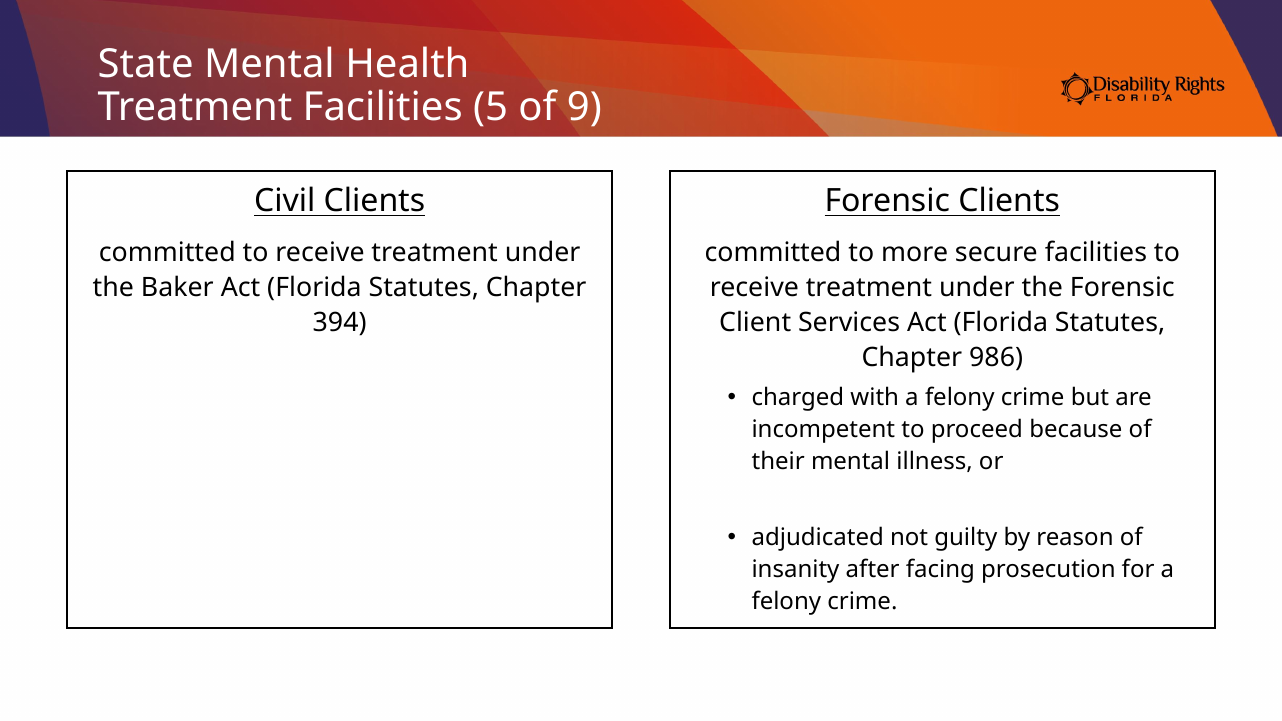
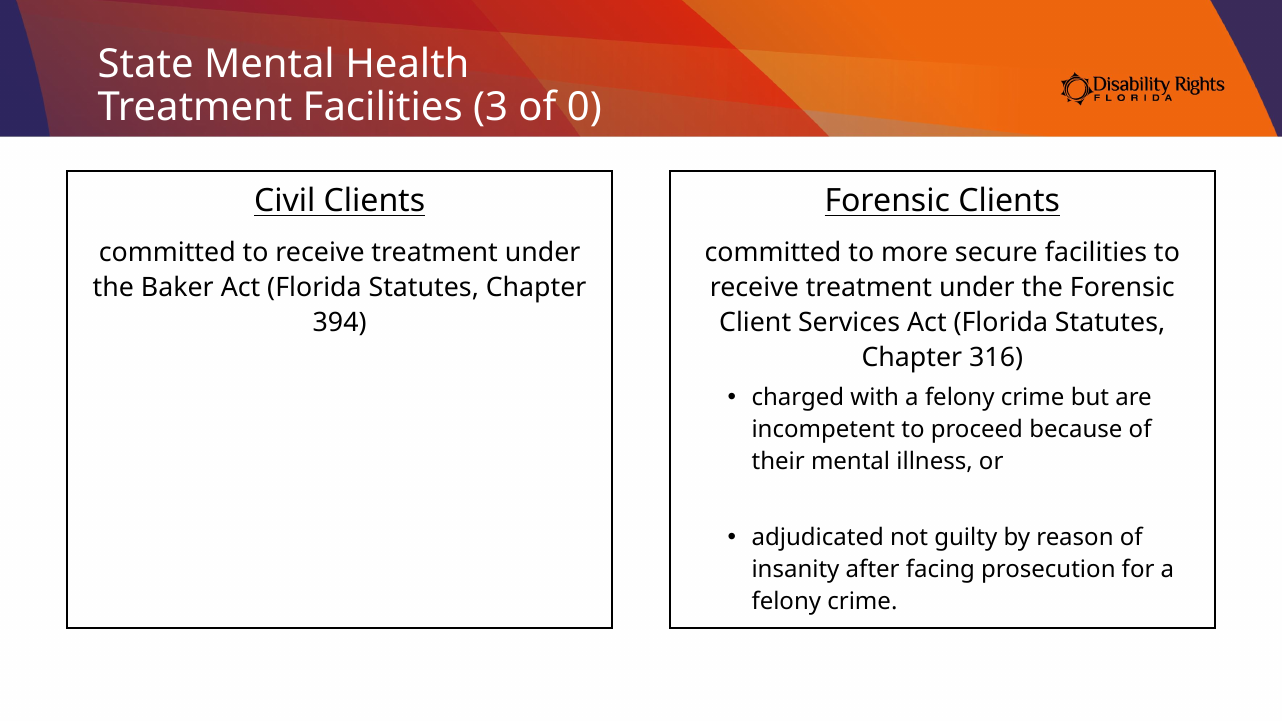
5: 5 -> 3 (490, 108)
9: 9 -> 0 (584, 108)
986: 986 -> 316 (996, 358)
